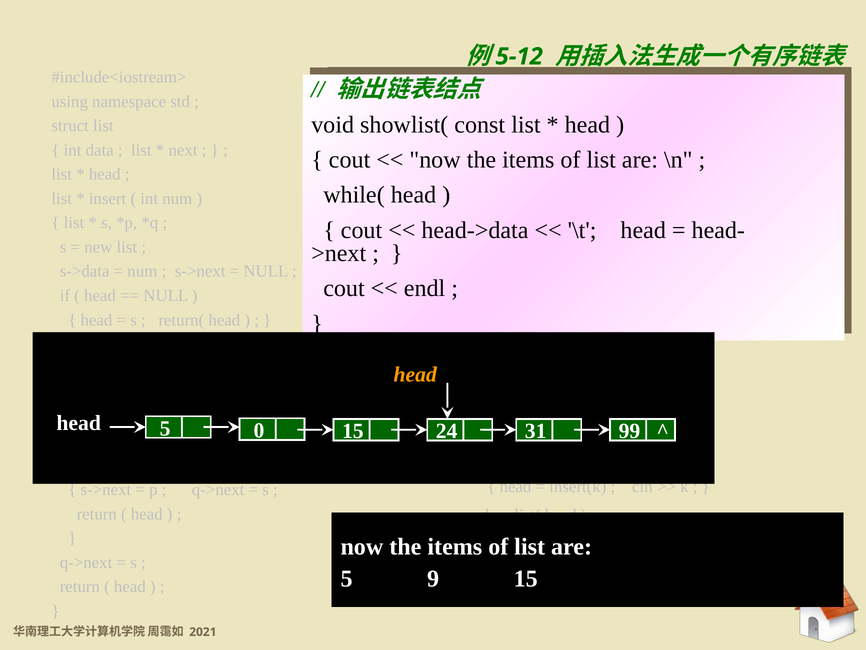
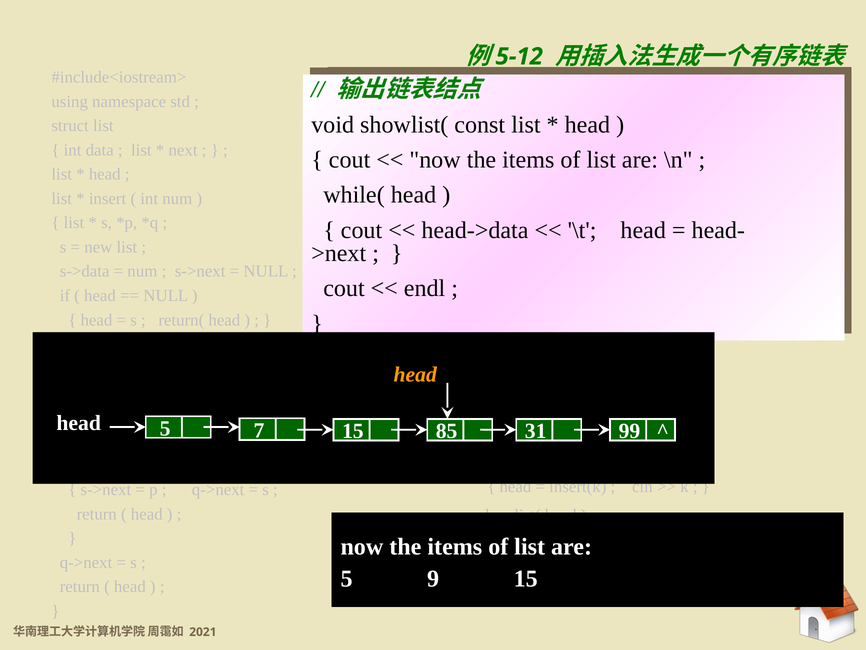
0: 0 -> 7 (259, 430)
24: 24 -> 85 (447, 431)
